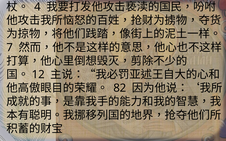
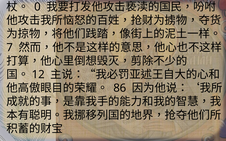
4: 4 -> 0 (38, 7)
82: 82 -> 86 (120, 88)
